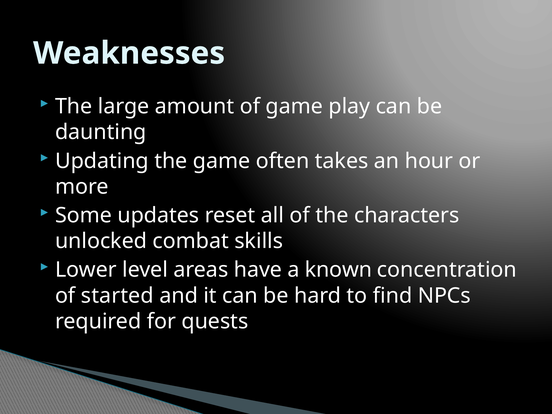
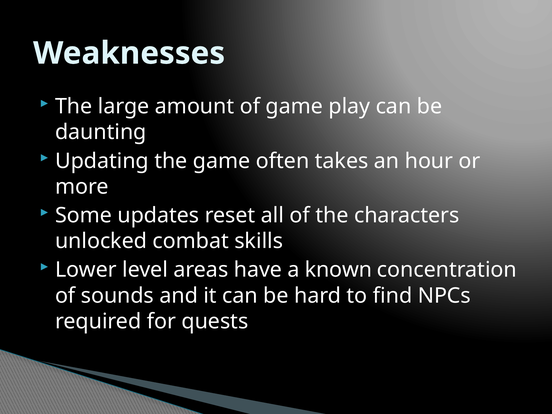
started: started -> sounds (117, 296)
